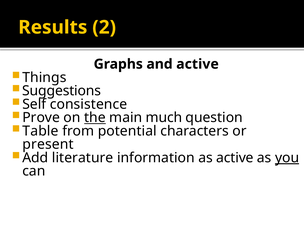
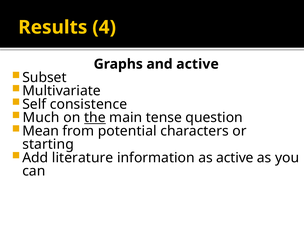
2: 2 -> 4 (104, 27)
Things: Things -> Subset (44, 77)
Suggestions: Suggestions -> Multivariate (62, 91)
Prove: Prove -> Much (41, 118)
much: much -> tense (164, 118)
Table: Table -> Mean (41, 131)
present: present -> starting (48, 144)
you underline: present -> none (287, 158)
